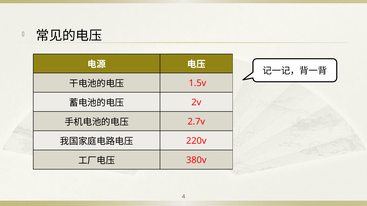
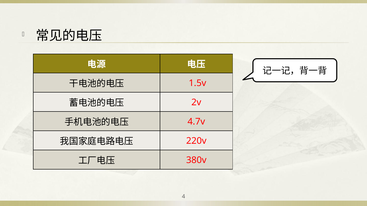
2.7v: 2.7v -> 4.7v (196, 122)
